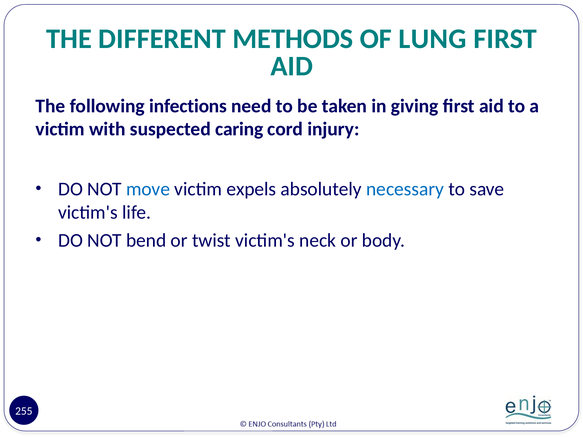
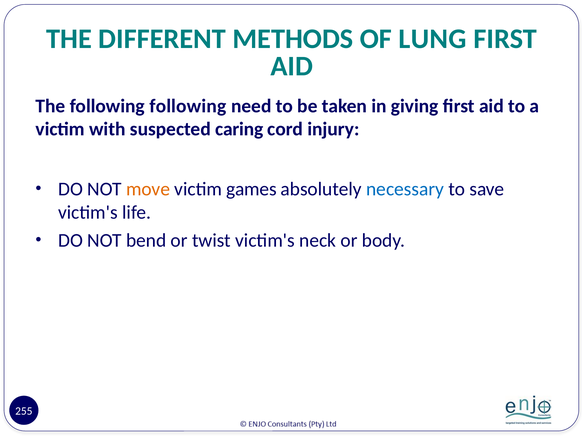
following infections: infections -> following (188, 106)
move colour: blue -> orange (148, 189)
expels: expels -> games (251, 189)
